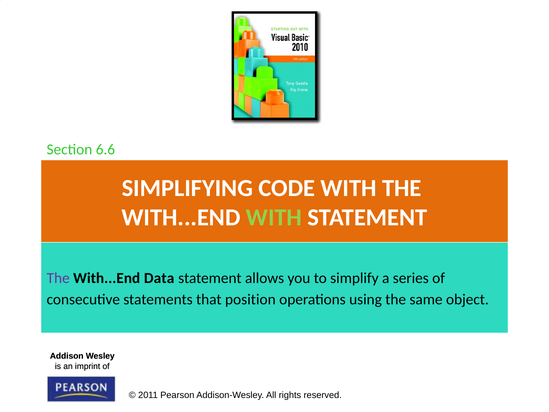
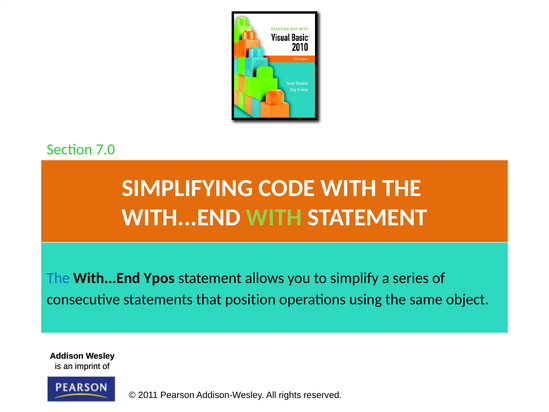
6.6: 6.6 -> 7.0 (105, 149)
The colour: purple -> blue (58, 278)
Data: Data -> Ypos (159, 278)
